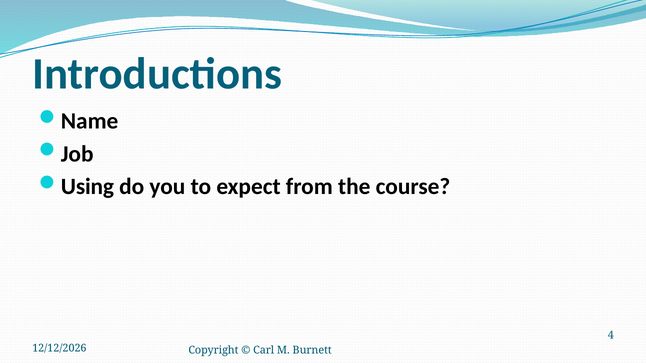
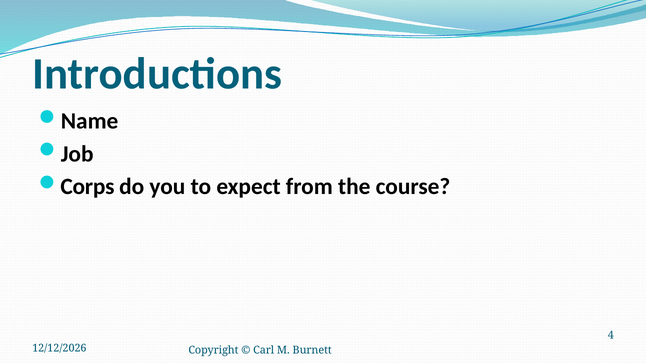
Using: Using -> Corps (87, 187)
